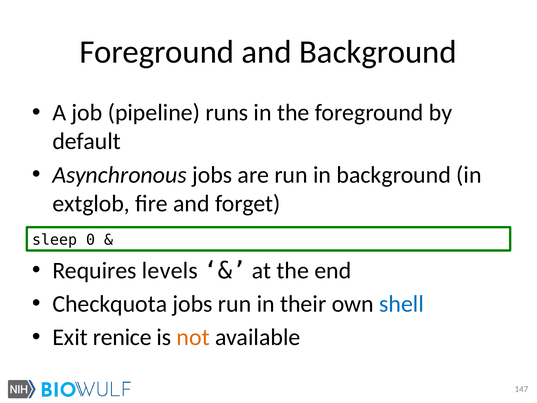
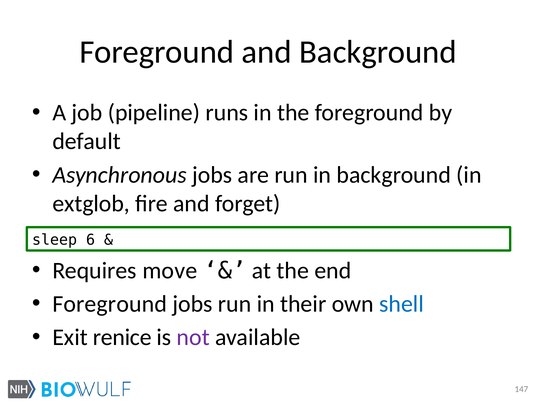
0: 0 -> 6 (91, 240)
levels: levels -> move (170, 270)
Checkquota: Checkquota -> Foreground (110, 304)
not colour: orange -> purple (193, 337)
